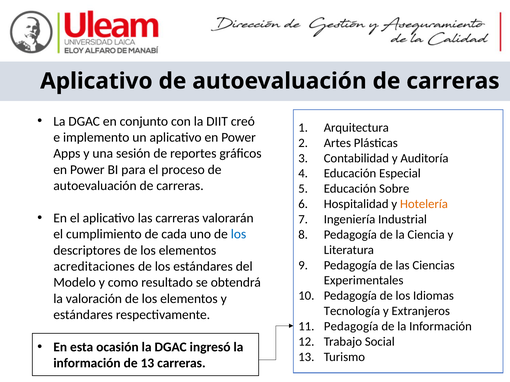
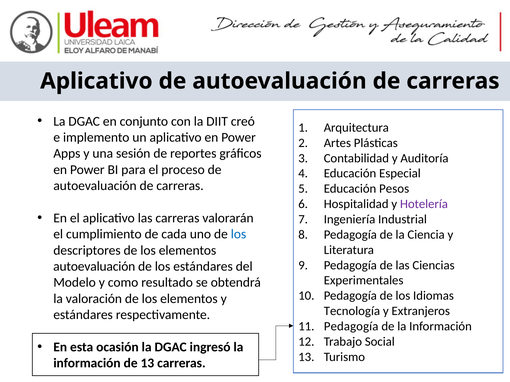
Sobre: Sobre -> Pesos (394, 189)
Hotelería colour: orange -> purple (424, 204)
acreditaciones: acreditaciones -> autoevaluación (94, 267)
